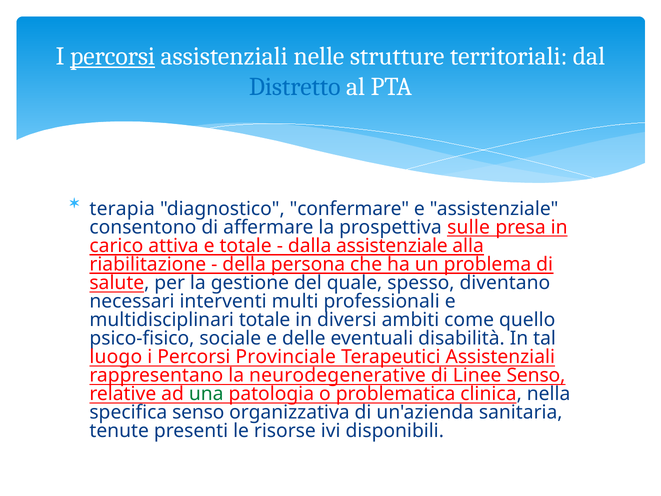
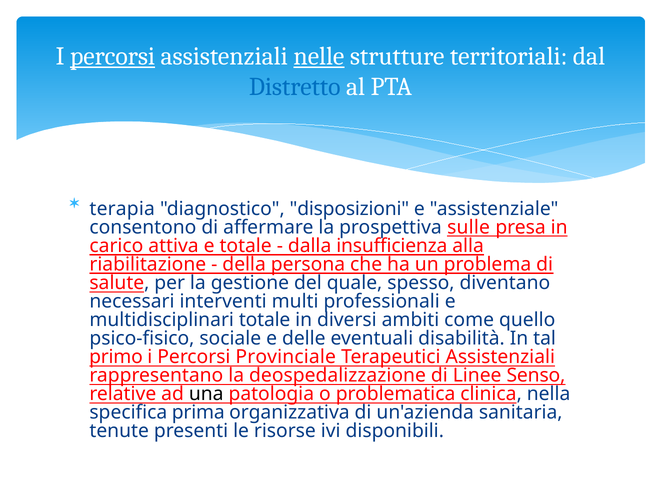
nelle underline: none -> present (319, 56)
confermare: confermare -> disposizioni (349, 209)
dalla assistenziale: assistenziale -> insufficienza (392, 246)
luogo: luogo -> primo (116, 357)
neurodegenerative: neurodegenerative -> deospedalizzazione (338, 375)
una colour: green -> black (206, 394)
specifica senso: senso -> prima (198, 412)
